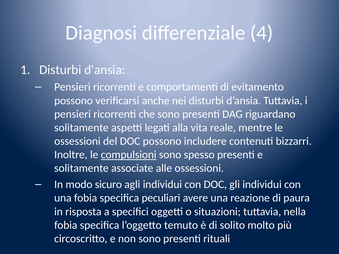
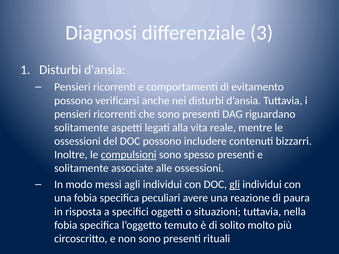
4: 4 -> 3 (262, 33)
sicuro: sicuro -> messi (108, 185)
gli underline: none -> present (235, 185)
